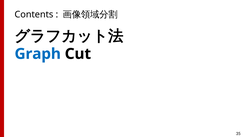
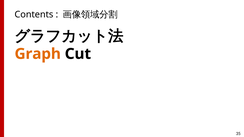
Graph colour: blue -> orange (38, 54)
